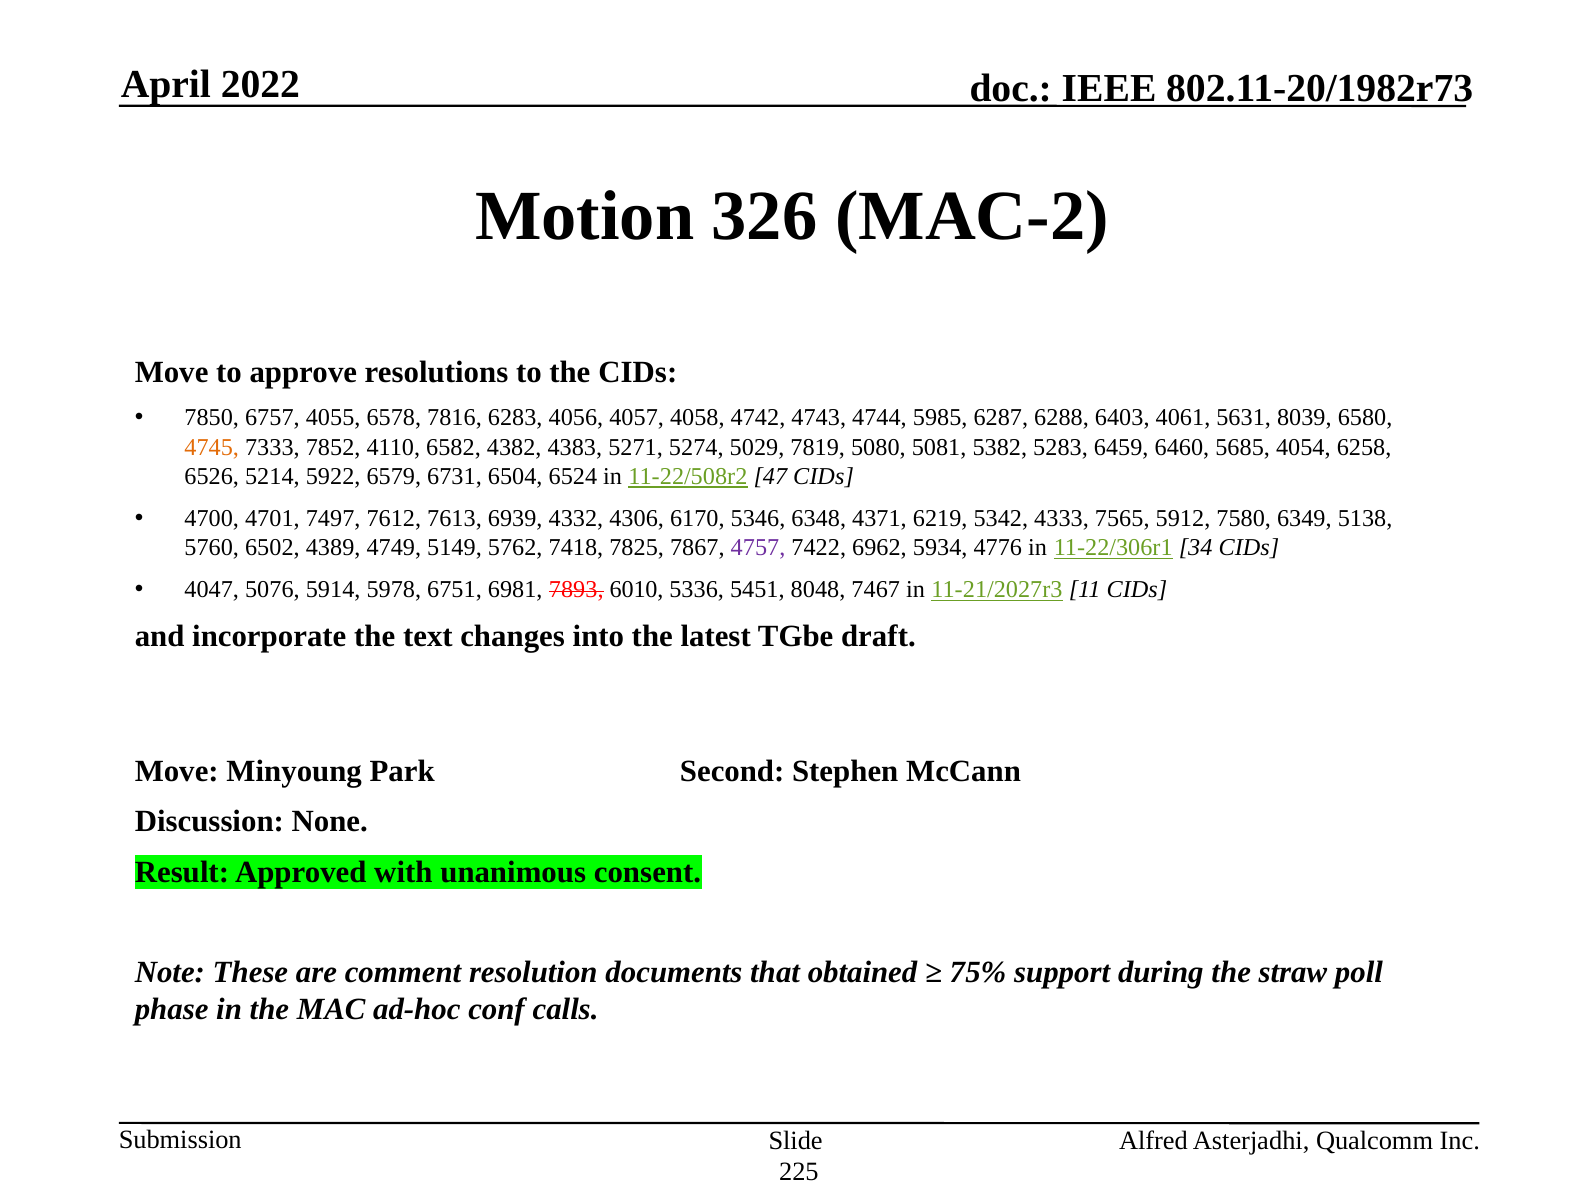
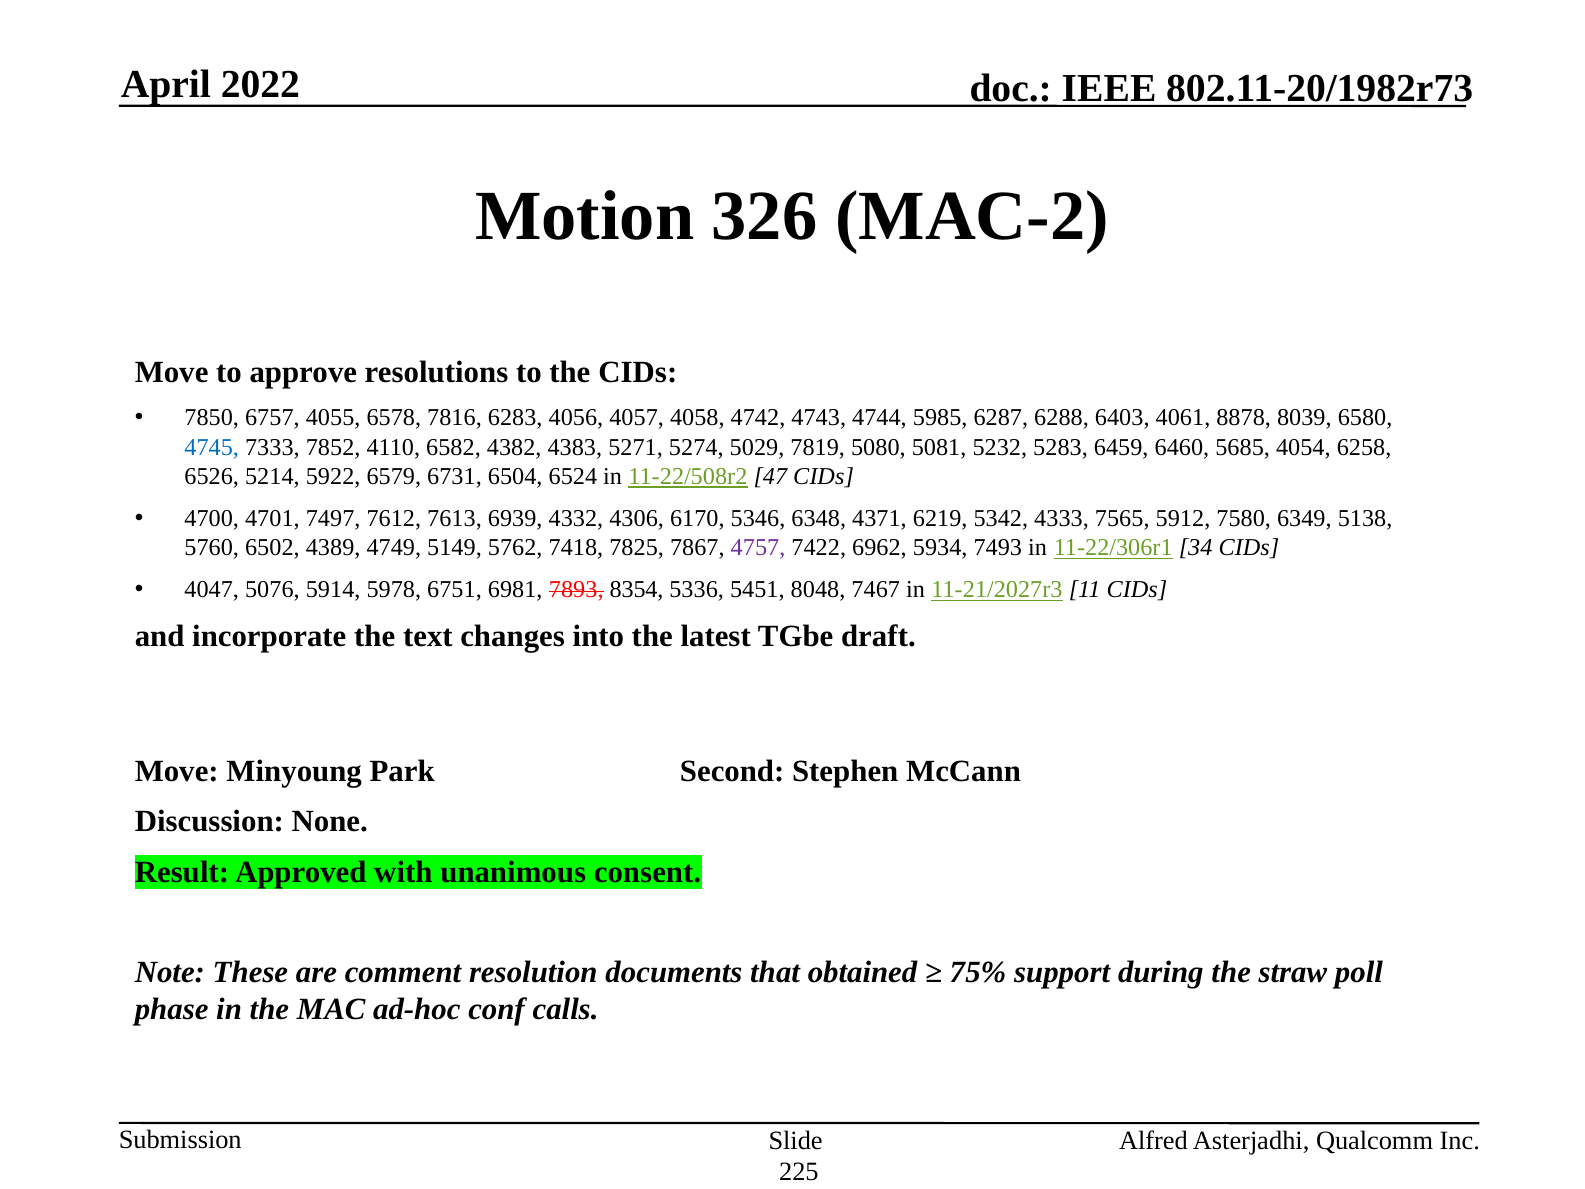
5631: 5631 -> 8878 (1244, 418)
4745 colour: orange -> blue (212, 447)
5382: 5382 -> 5232 (1000, 447)
4776: 4776 -> 7493 (998, 547)
6010: 6010 -> 8354 (637, 590)
